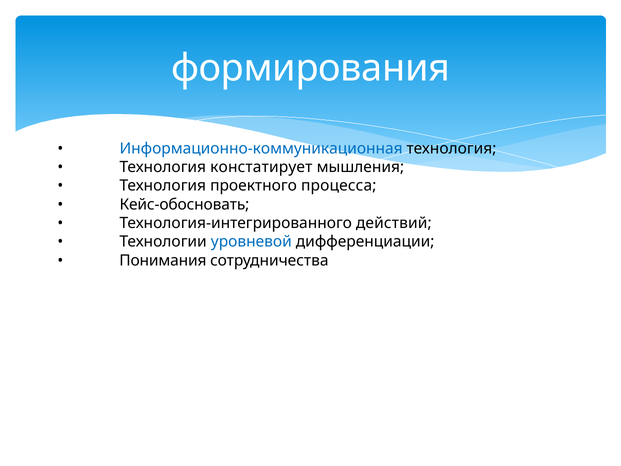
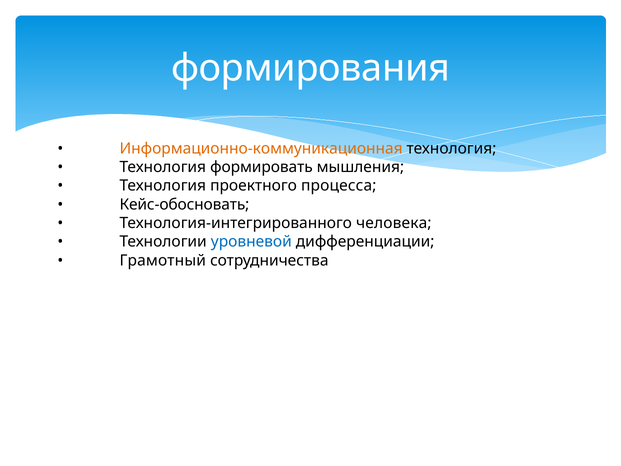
Информационно-коммуникационная colour: blue -> orange (261, 149)
констатирует: констатирует -> формировать (261, 167)
действий: действий -> человека (394, 223)
Понимания: Понимания -> Грамотный (163, 260)
